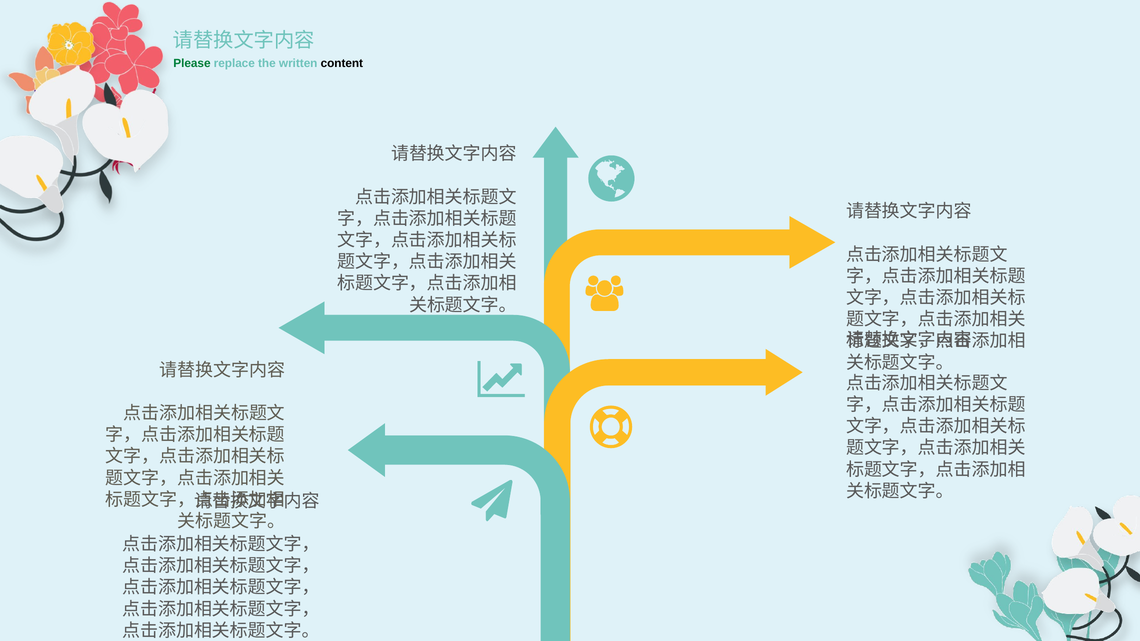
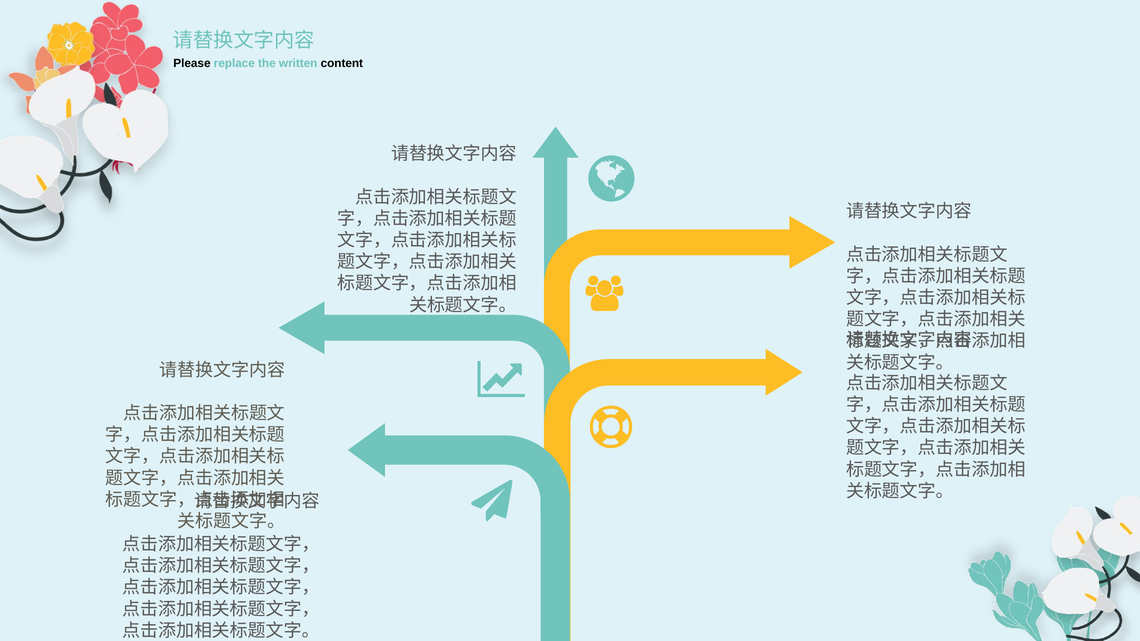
Please colour: green -> black (192, 63)
